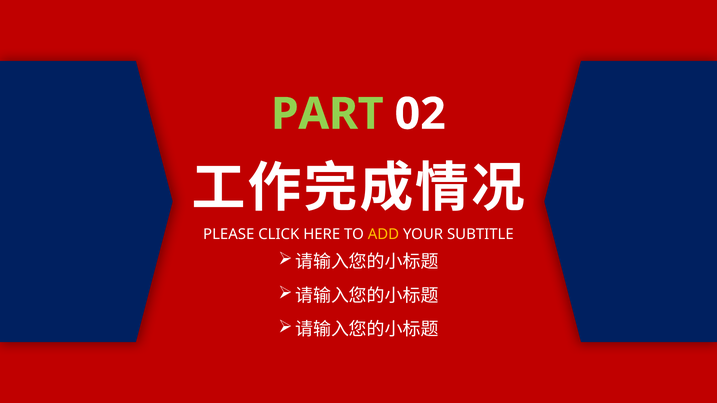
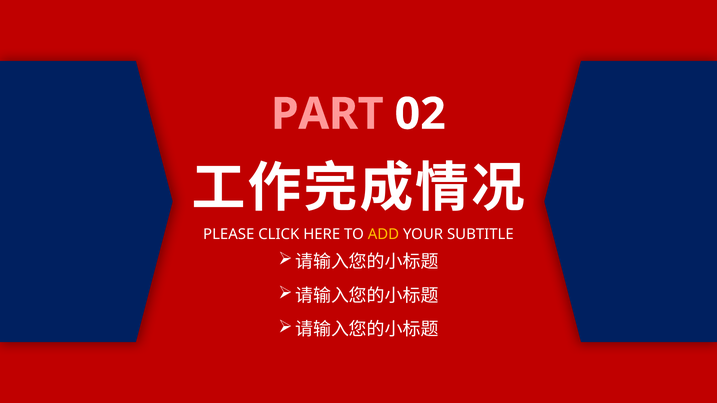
PART colour: light green -> pink (327, 114)
